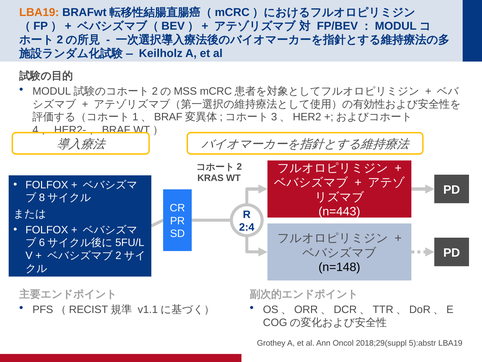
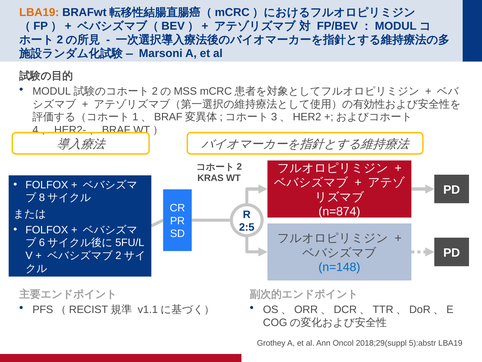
Keilholz: Keilholz -> Marsoni (161, 53)
n=443: n=443 -> n=874 (339, 211)
2:4: 2:4 -> 2:5 (247, 227)
n=148 colour: black -> blue (339, 267)
